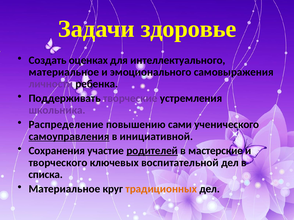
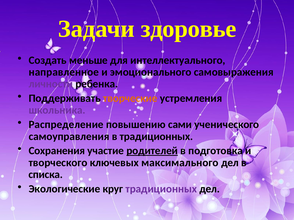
оценках: оценках -> меньше (88, 60)
материальное: материальное -> направленное (64, 72)
творческие colour: purple -> orange (130, 98)
самоуправления underline: present -> none (69, 137)
в инициативной: инициативной -> традиционных (156, 137)
мастерские: мастерские -> подготовка (216, 151)
воспитательной: воспитательной -> максимального (180, 163)
Материальное: Материальное -> Экологические (64, 189)
традиционных colour: orange -> purple (161, 189)
